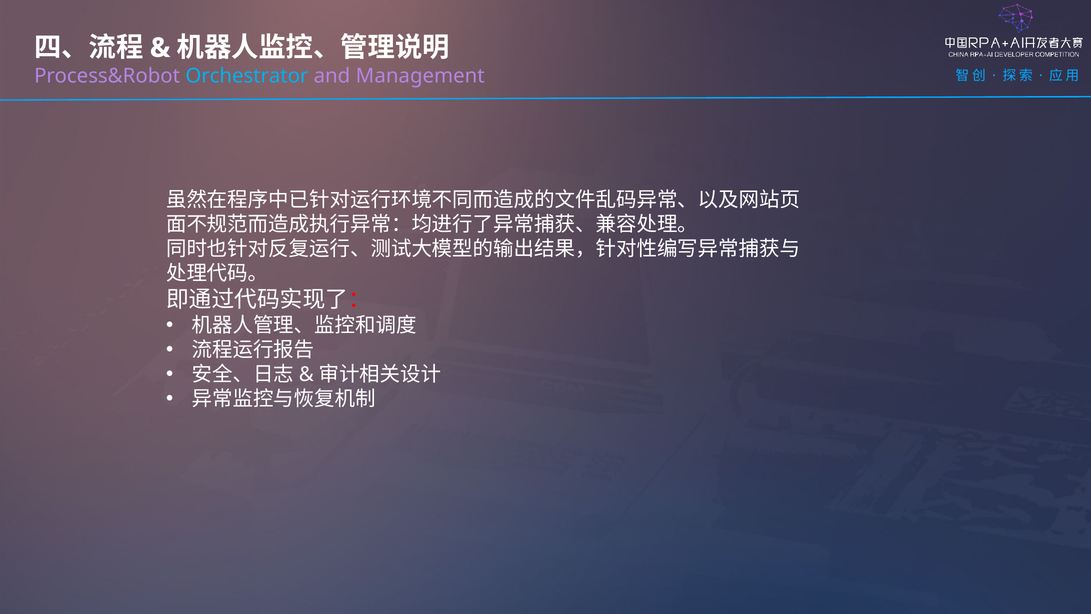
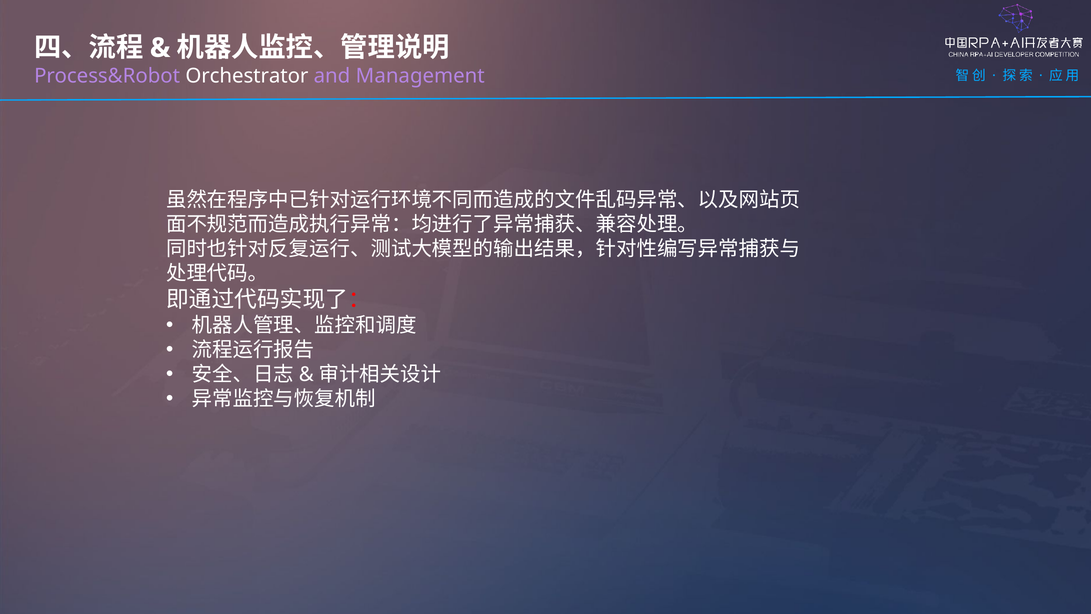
Orchestrator colour: light blue -> white (247, 76)
